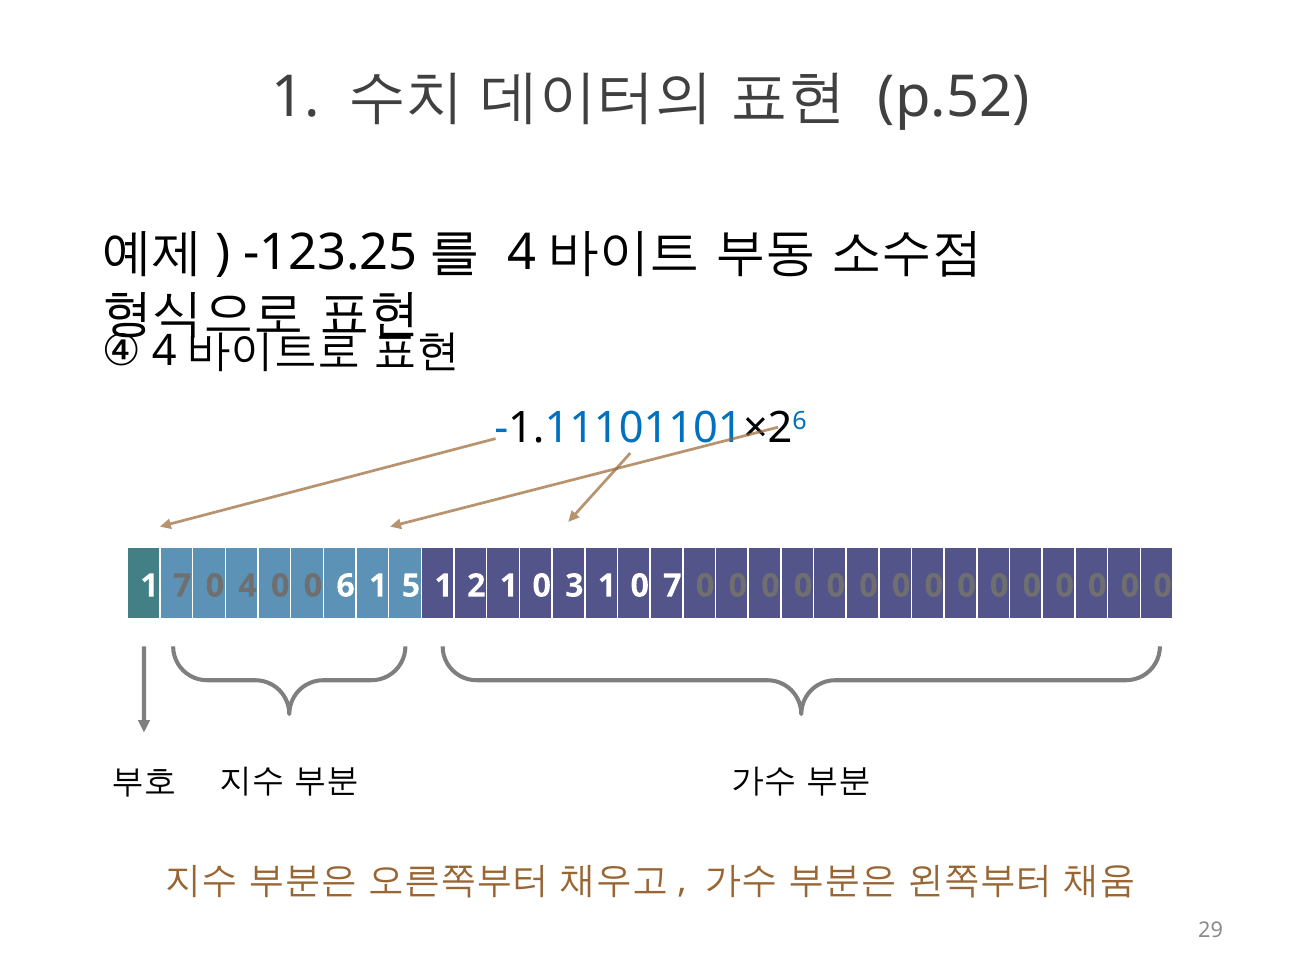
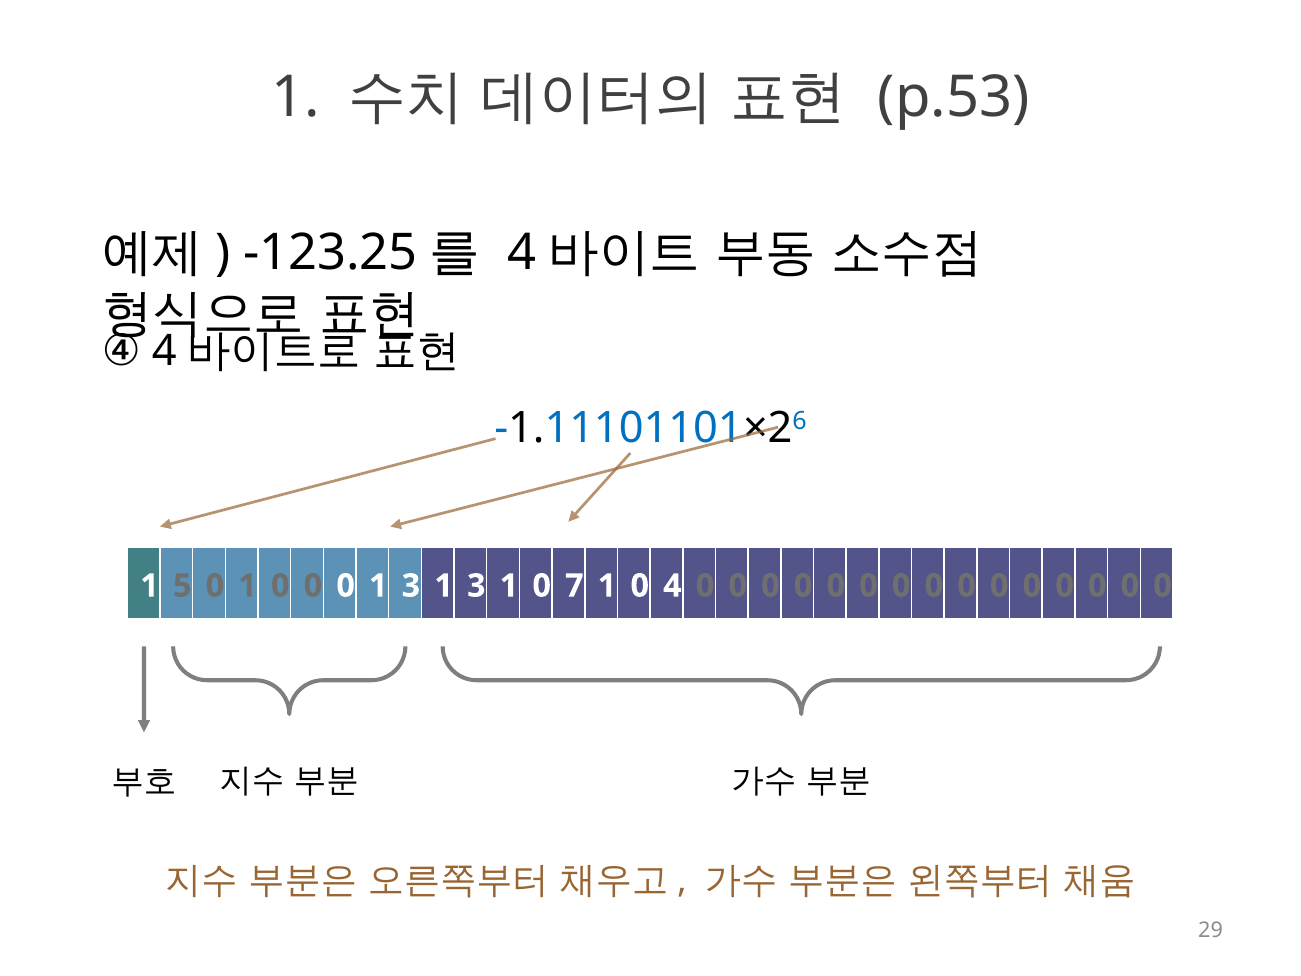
p.52: p.52 -> p.53 (954, 97)
1 7: 7 -> 5 (182, 586)
4: 4 -> 1 (248, 586)
6: 6 -> 0 (346, 586)
5: 5 -> 3 (411, 586)
2: 2 -> 3 (476, 586)
3: 3 -> 7 (574, 586)
0 7: 7 -> 4 (672, 586)
